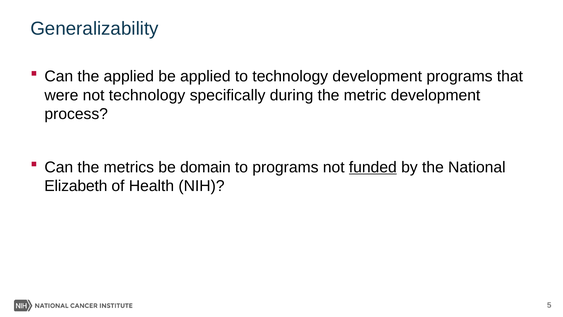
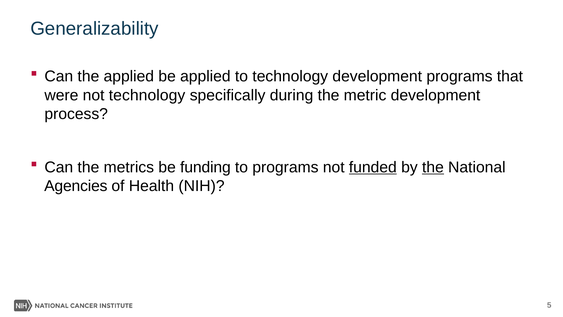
domain: domain -> funding (205, 167)
the underline: none -> present (433, 167)
Elizabeth: Elizabeth -> Agencies (76, 186)
